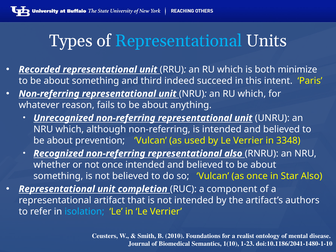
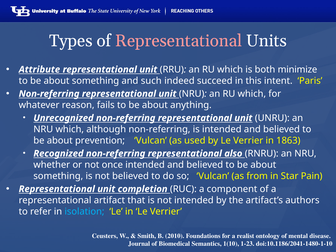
Representational colour: light blue -> pink (179, 41)
Recorded: Recorded -> Attribute (39, 70)
third: third -> such (151, 81)
3348: 3348 -> 1863 (288, 140)
as once: once -> from (257, 176)
Star Also: Also -> Pain (312, 176)
